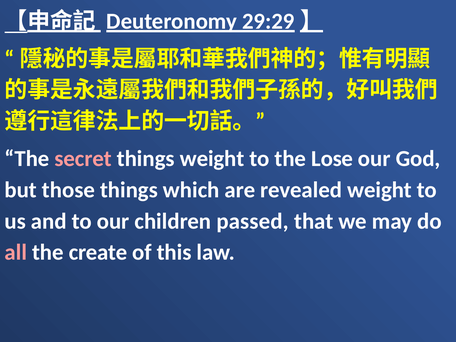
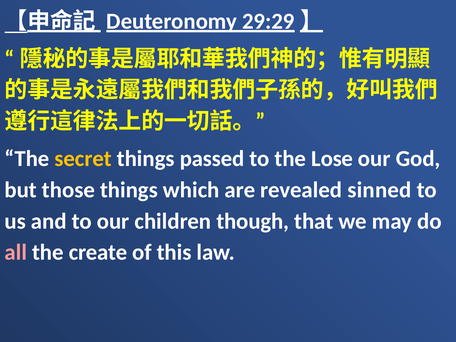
secret colour: pink -> yellow (83, 159)
things weight: weight -> passed (212, 159)
revealed weight: weight -> sinned (379, 190)
passed: passed -> though (253, 221)
